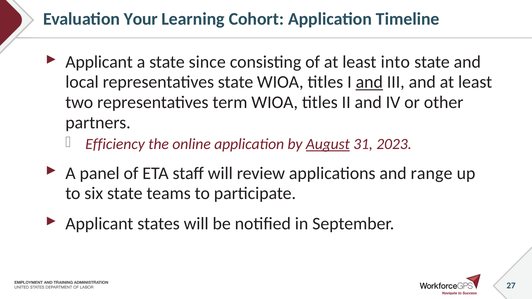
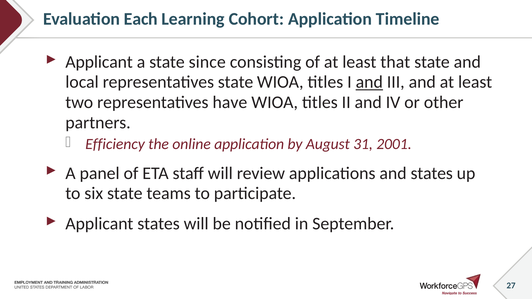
Your: Your -> Each (141, 19)
into: into -> that (395, 62)
term: term -> have (230, 102)
August underline: present -> none (328, 144)
2023: 2023 -> 2001 (394, 144)
and range: range -> states (432, 173)
